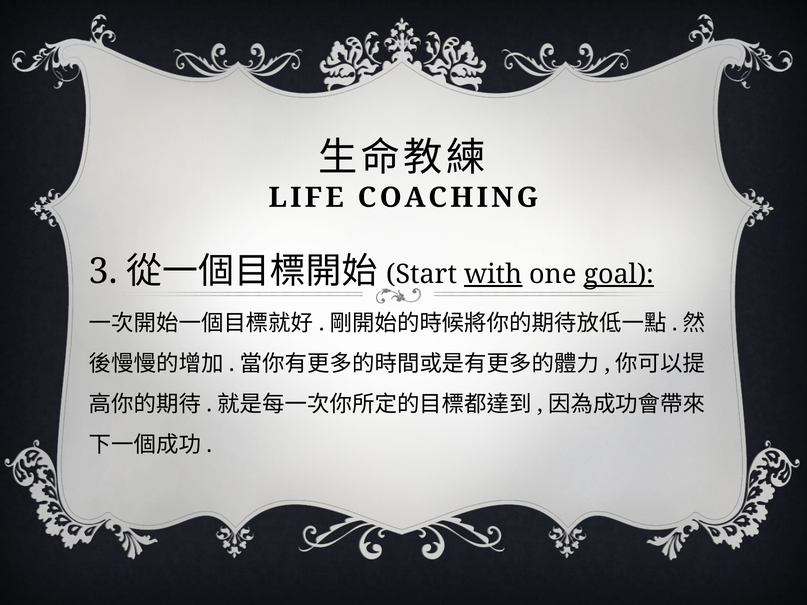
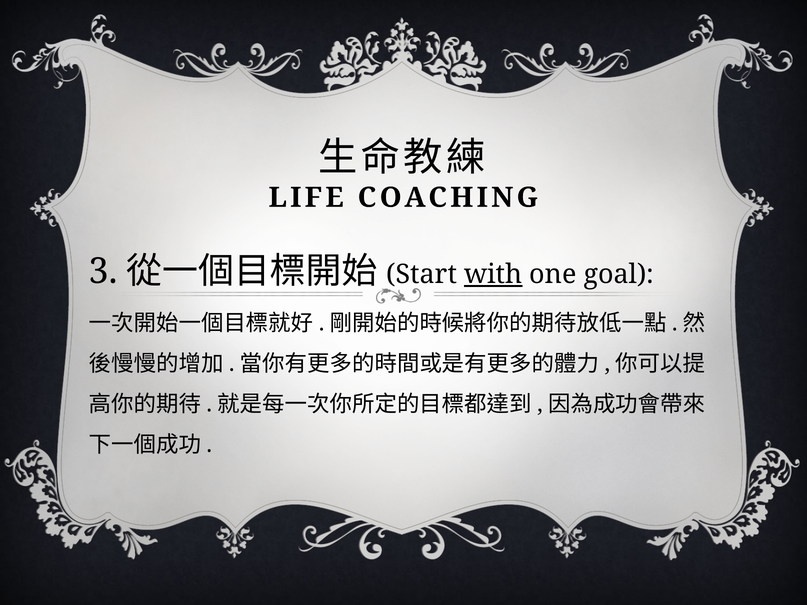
goal underline: present -> none (619, 275)
